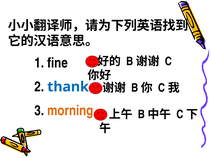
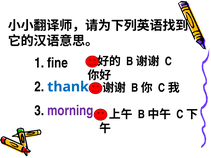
morning colour: orange -> purple (70, 111)
